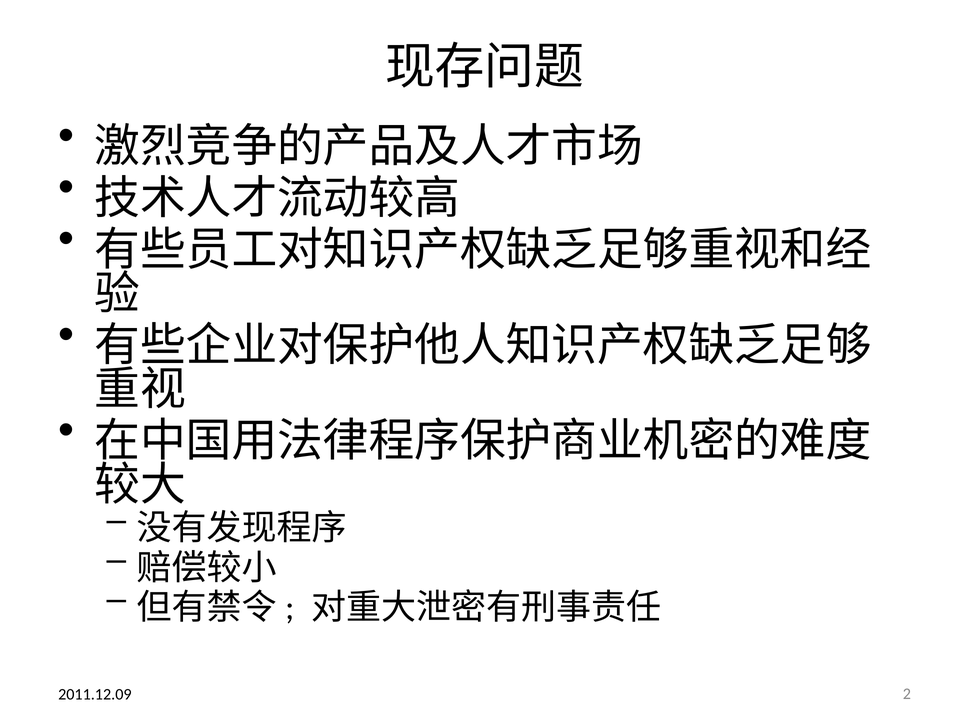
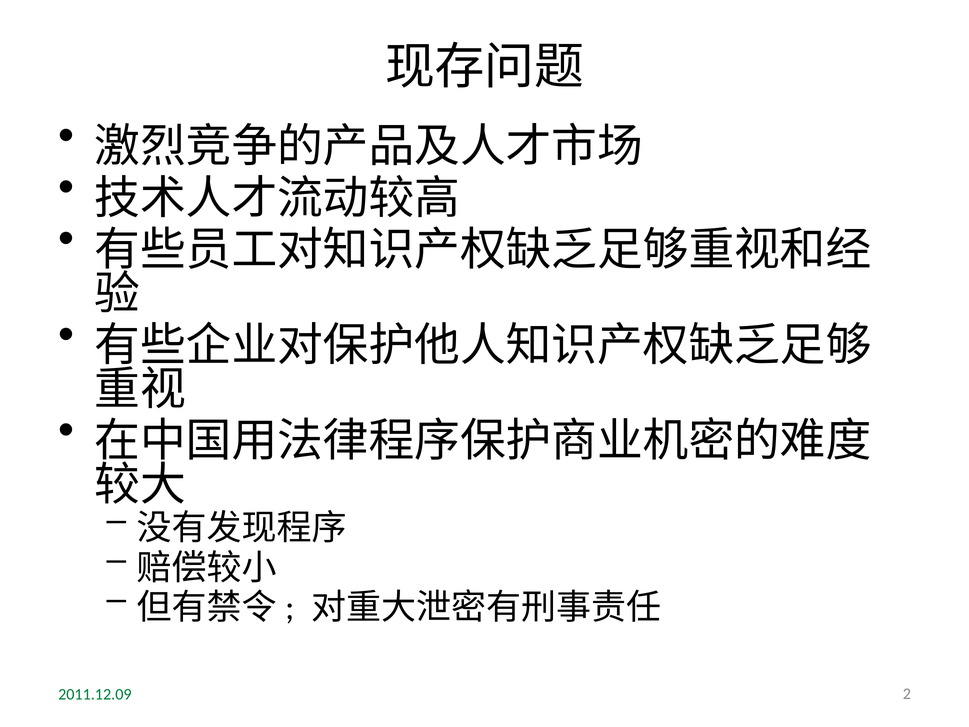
2011.12.09 colour: black -> green (95, 694)
